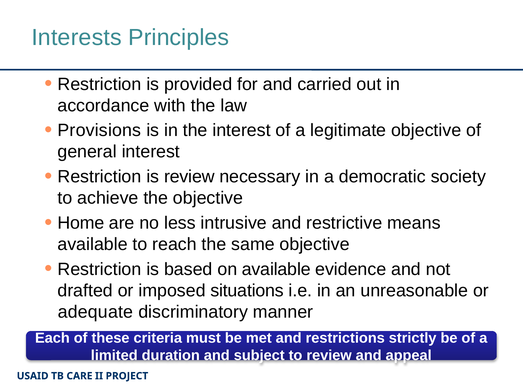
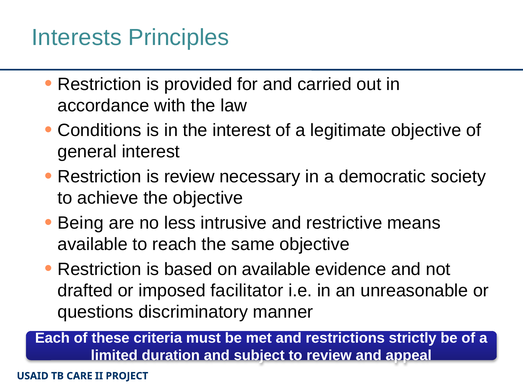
Provisions: Provisions -> Conditions (99, 131)
Home: Home -> Being (81, 223)
situations: situations -> facilitator (247, 291)
adequate: adequate -> questions (96, 312)
